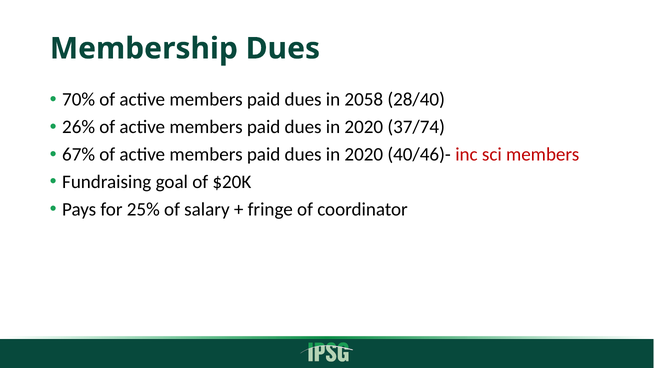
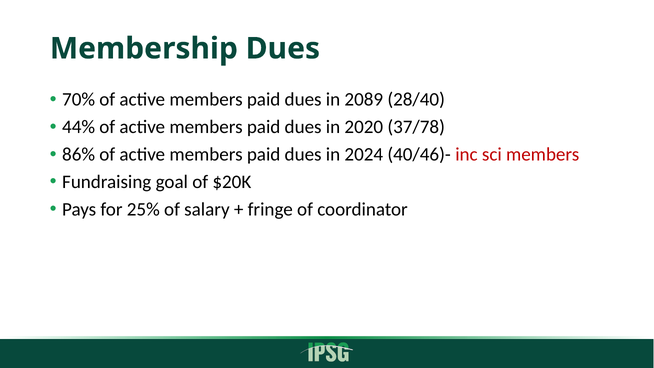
2058: 2058 -> 2089 (364, 100)
26%: 26% -> 44% (79, 127)
37/74: 37/74 -> 37/78 (416, 127)
67%: 67% -> 86% (79, 154)
2020: 2020 -> 2024 (364, 154)
